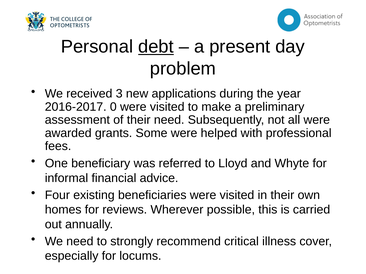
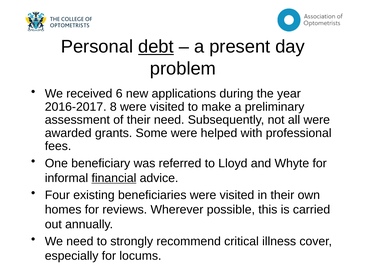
3: 3 -> 6 (119, 94)
0: 0 -> 8 (113, 107)
financial underline: none -> present (114, 178)
